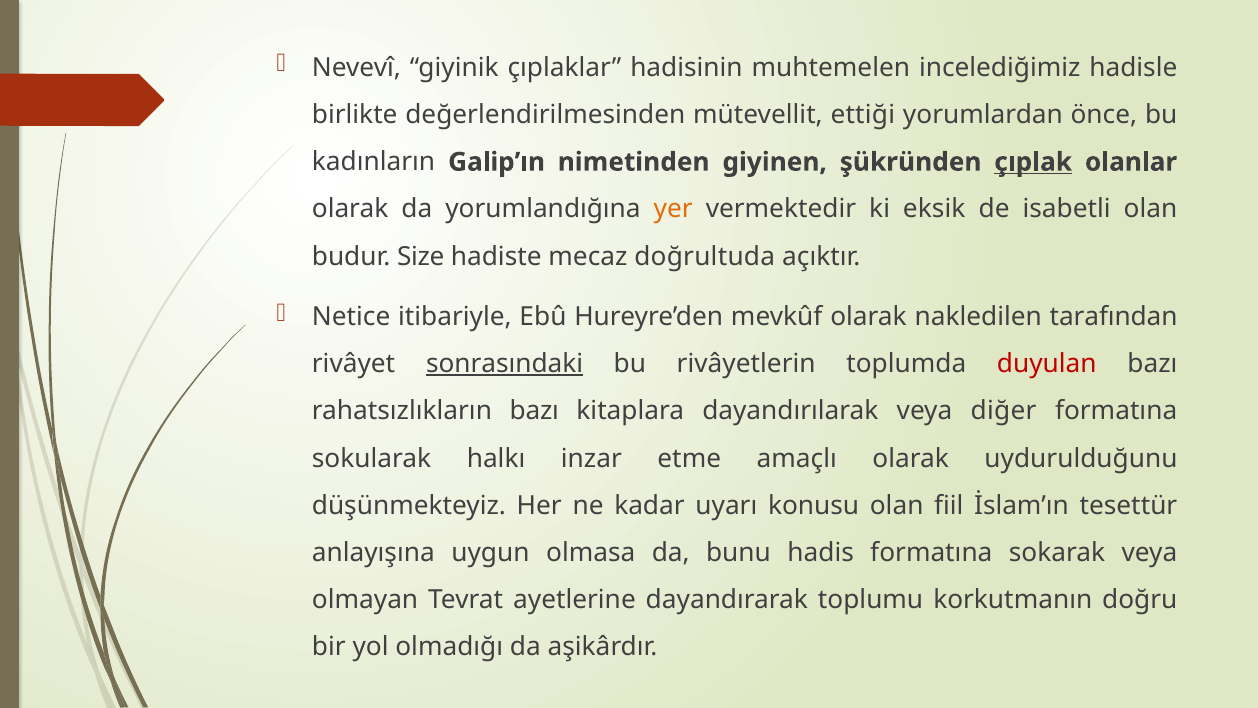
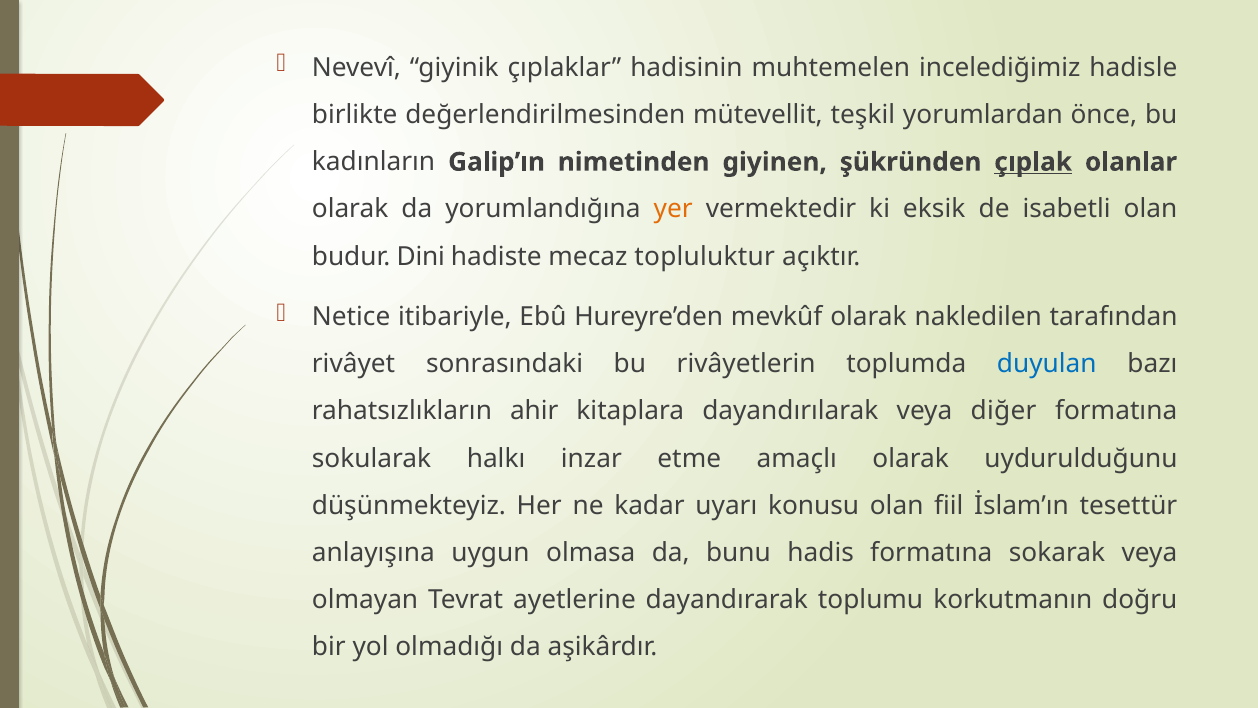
ettiği: ettiği -> teşkil (863, 115)
Size: Size -> Dini (421, 256)
doğrultuda: doğrultuda -> topluluktur (705, 256)
sonrasındaki underline: present -> none (505, 364)
duyulan colour: red -> blue (1047, 364)
rahatsızlıkların bazı: bazı -> ahir (534, 411)
